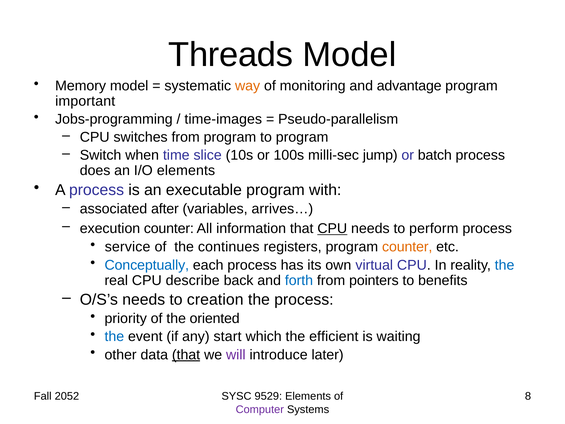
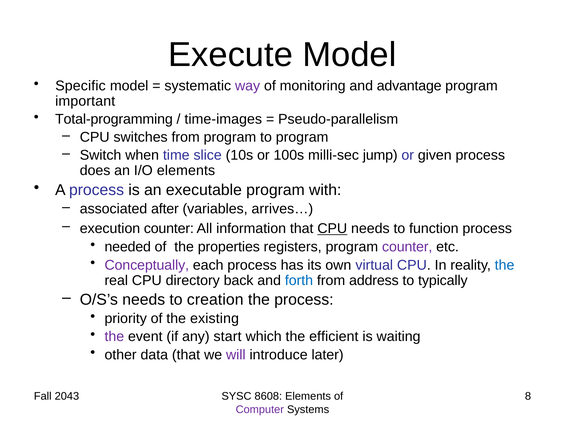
Threads: Threads -> Execute (231, 55)
Memory: Memory -> Specific (80, 86)
way colour: orange -> purple (248, 86)
Jobs-programming: Jobs-programming -> Total-programming (114, 119)
batch: batch -> given (435, 155)
perform: perform -> function (434, 228)
service: service -> needed (128, 247)
continues: continues -> properties (229, 247)
counter colour: orange -> purple (407, 247)
Conceptually colour: blue -> purple (147, 265)
describe: describe -> directory (193, 280)
pointers: pointers -> address (374, 280)
benefits: benefits -> typically (443, 280)
oriented: oriented -> existing (215, 318)
the colour: blue -> purple (114, 336)
that underline: present -> none (186, 355)
2052: 2052 -> 2043 (67, 396)
9529: 9529 -> 8608 (268, 396)
